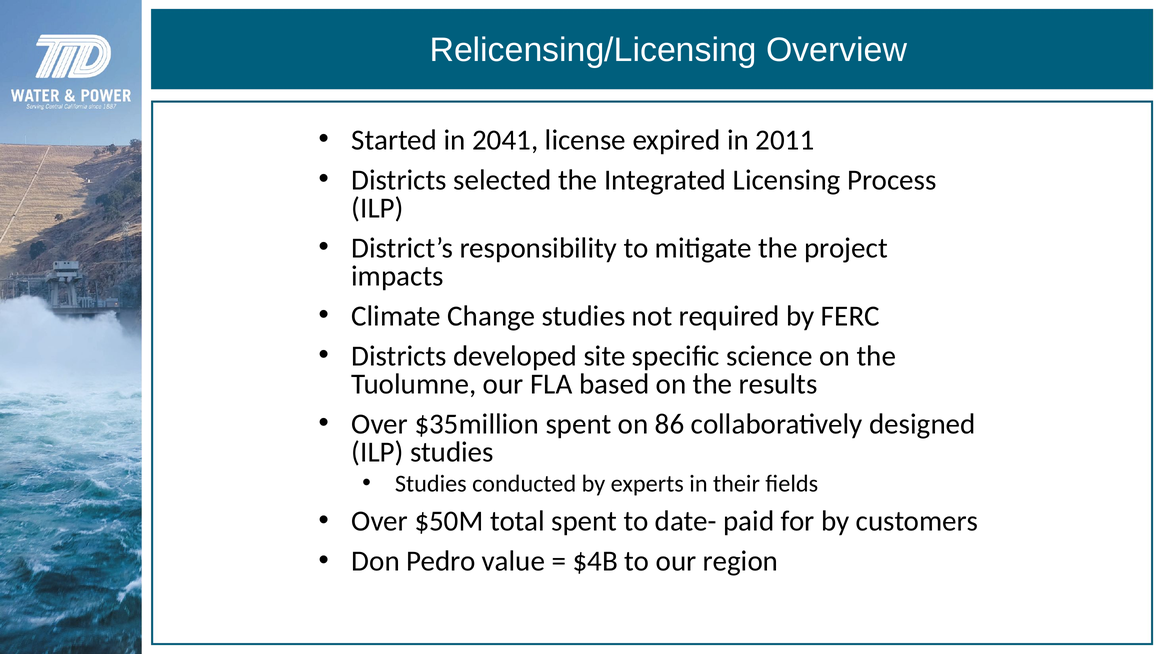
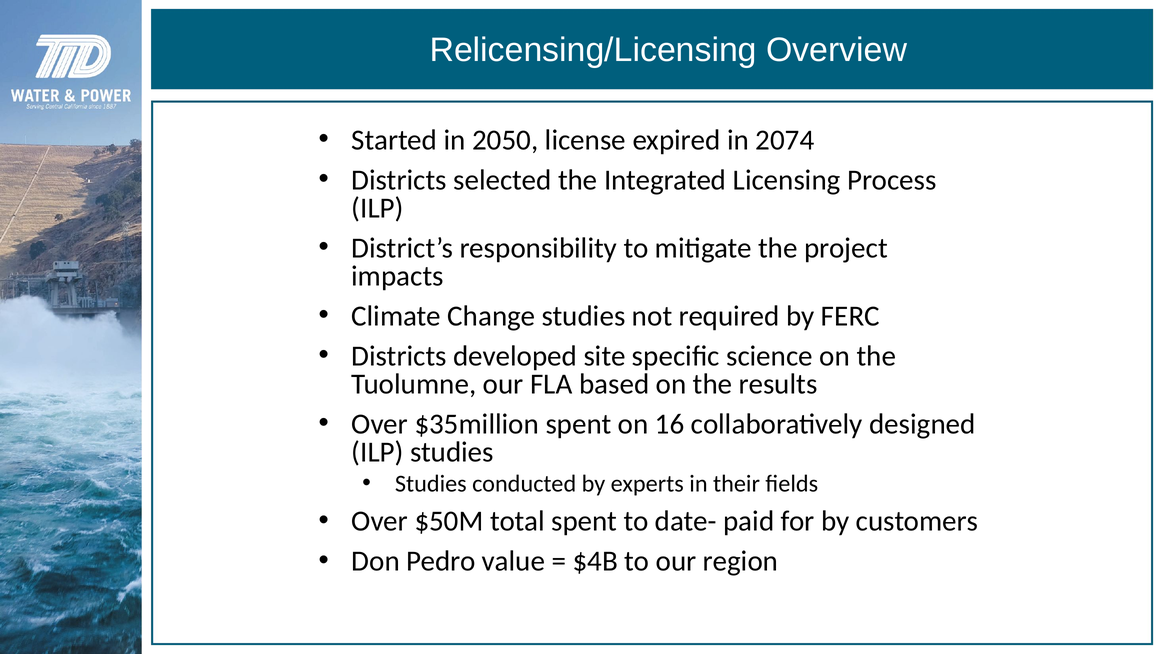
2041: 2041 -> 2050 (505, 140)
2011: 2011 -> 2074 (785, 140)
86: 86 -> 16 (670, 424)
